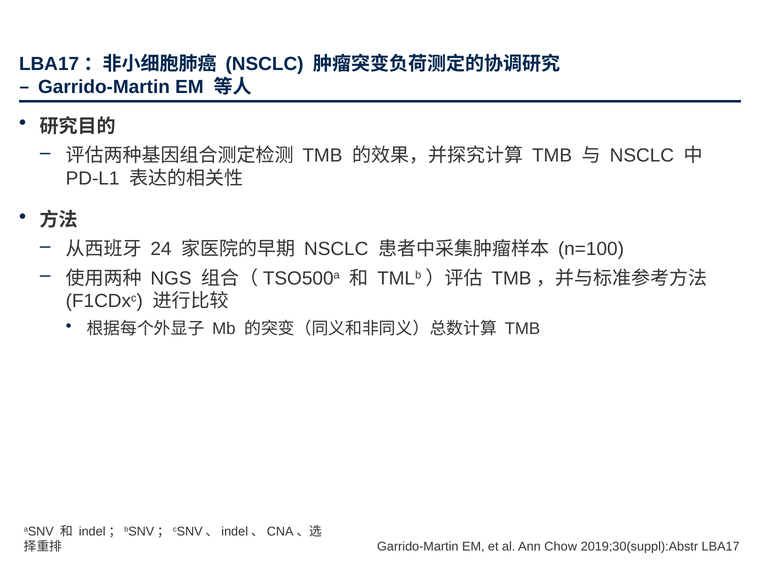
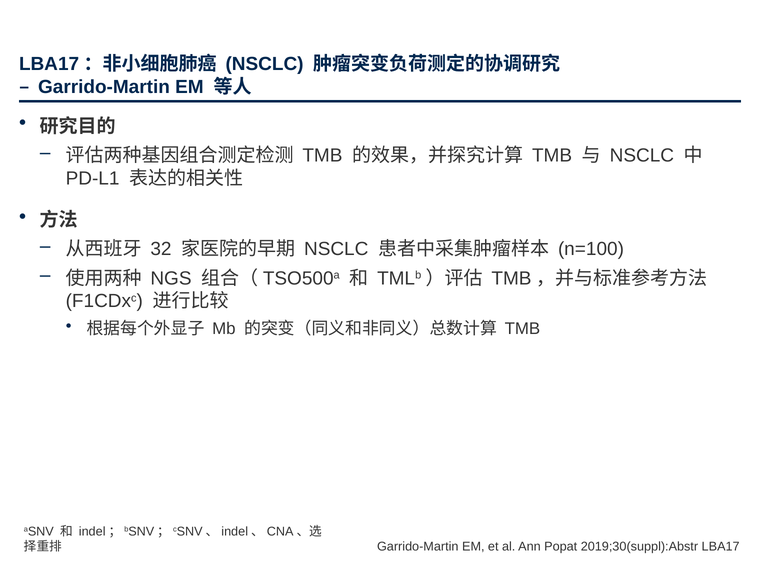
24: 24 -> 32 (161, 249)
Chow: Chow -> Popat (561, 547)
